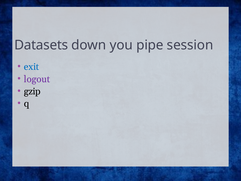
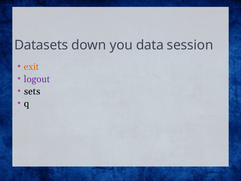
pipe: pipe -> data (150, 45)
exit colour: blue -> orange (32, 67)
gzip: gzip -> sets (32, 91)
